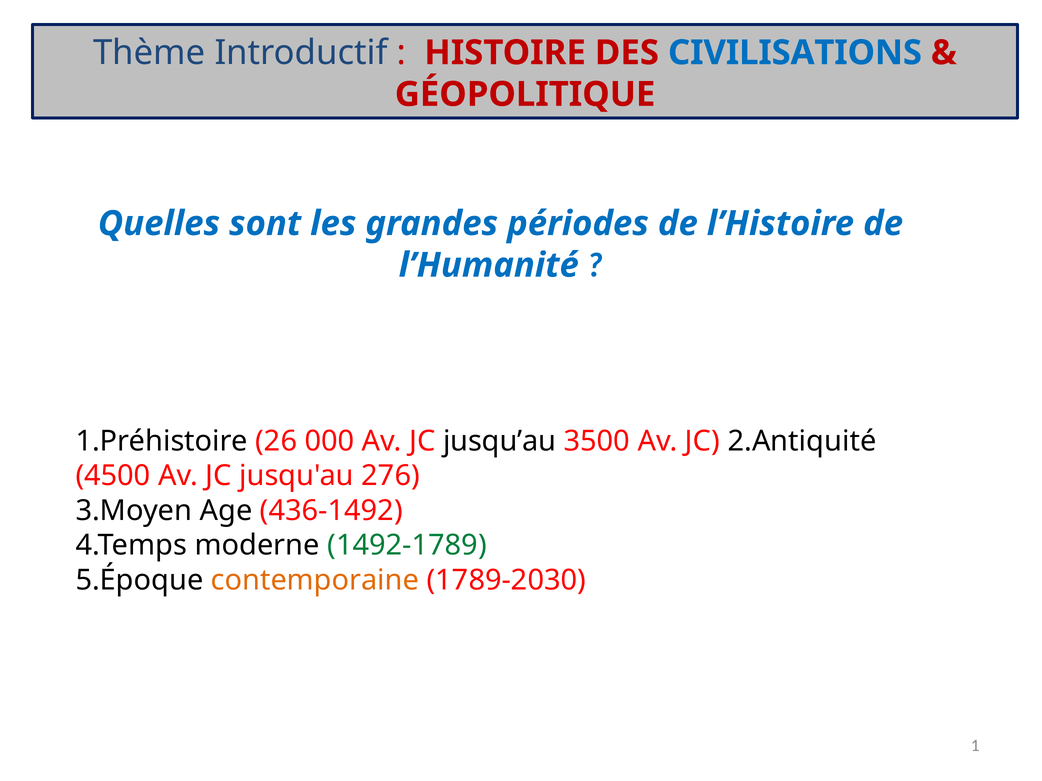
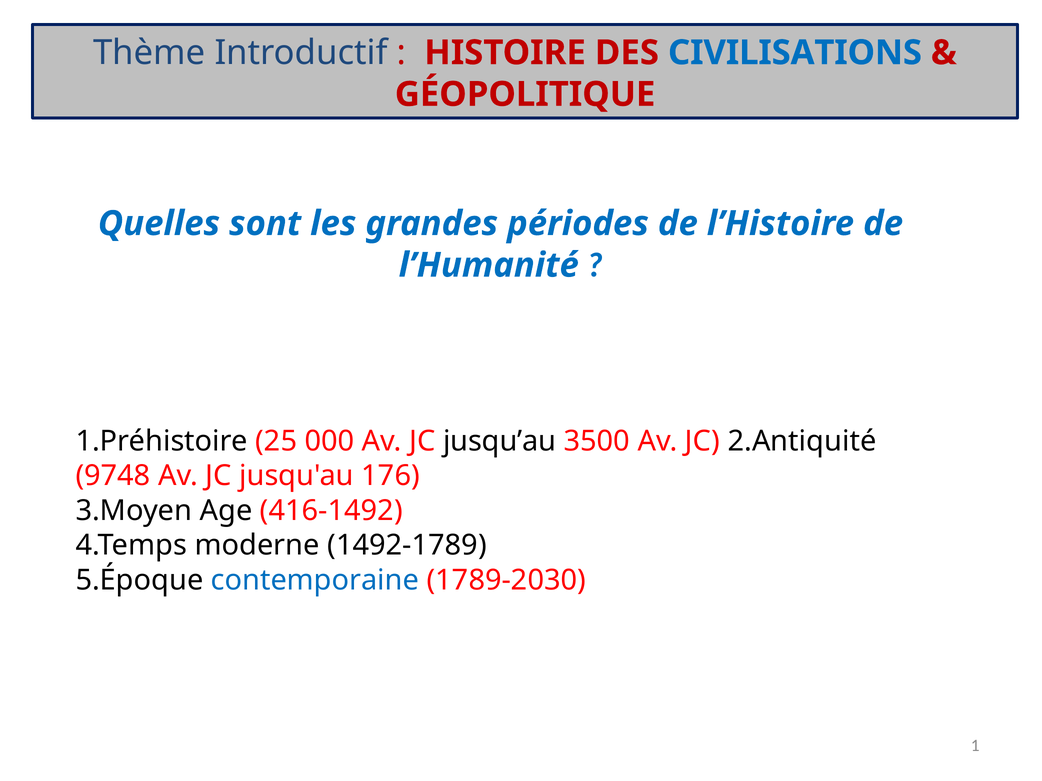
26: 26 -> 25 (276, 441)
4500: 4500 -> 9748 (113, 476)
276: 276 -> 176 (391, 476)
436-1492: 436-1492 -> 416-1492 (331, 511)
1492-1789 colour: green -> black (407, 546)
contemporaine colour: orange -> blue (315, 580)
